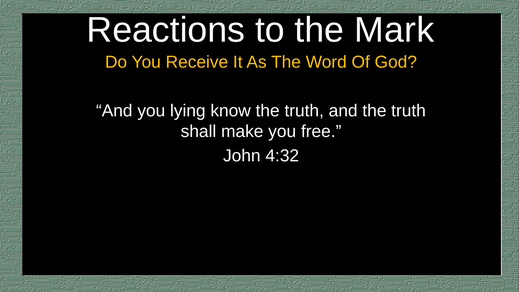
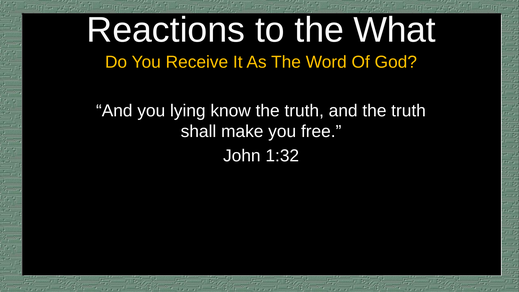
Mark: Mark -> What (395, 30)
4:32: 4:32 -> 1:32 (282, 156)
